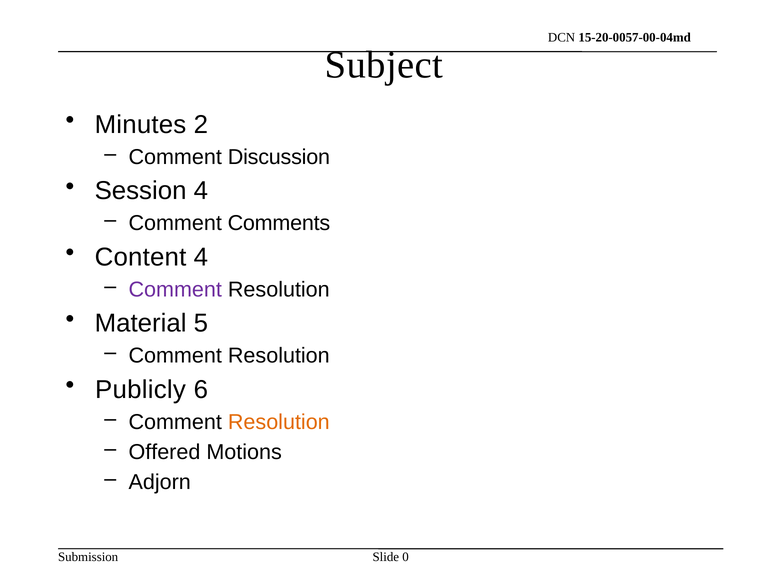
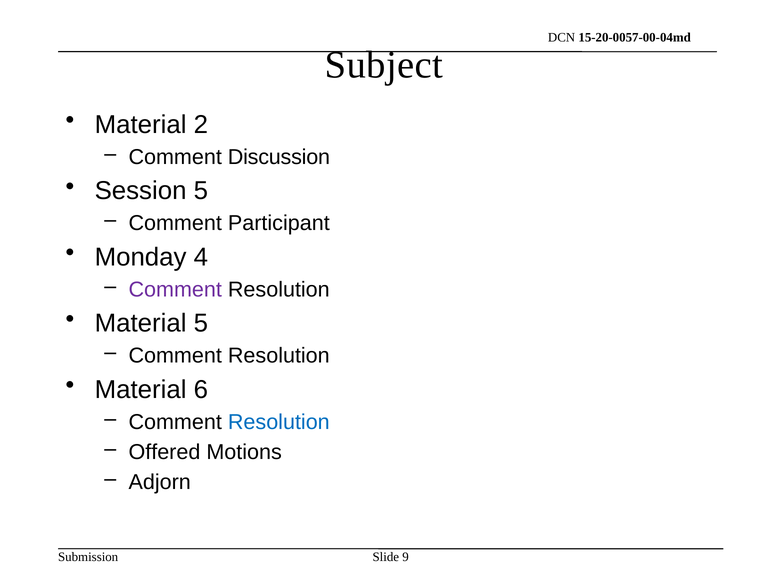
Minutes: Minutes -> Material (141, 125)
Session 4: 4 -> 5 (201, 191)
Comments: Comments -> Participant (279, 223)
Content: Content -> Monday (141, 257)
Publicly: Publicly -> Material (141, 390)
Resolution colour: orange -> blue (279, 422)
0: 0 -> 9 (406, 557)
